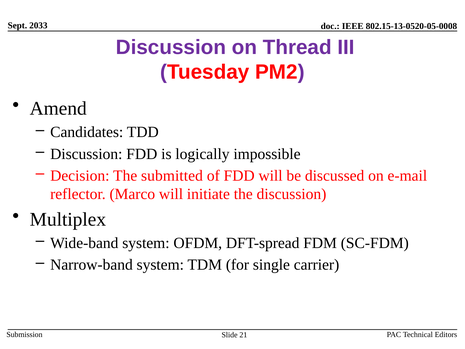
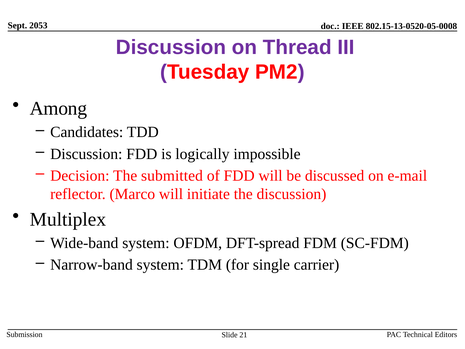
2033: 2033 -> 2053 (38, 25)
Amend: Amend -> Among (58, 108)
